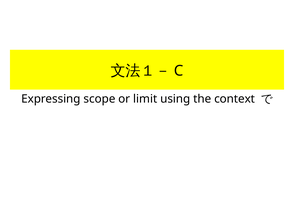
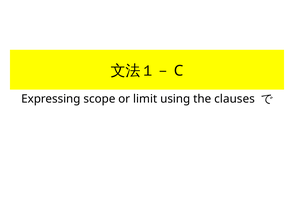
context: context -> clauses (235, 99)
